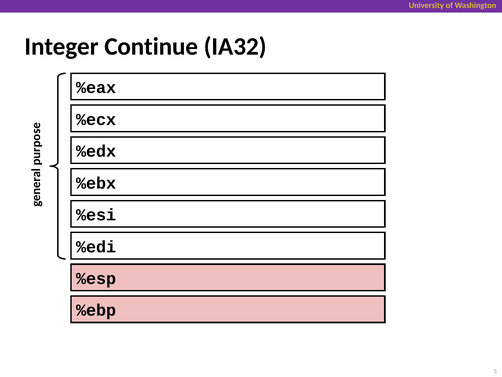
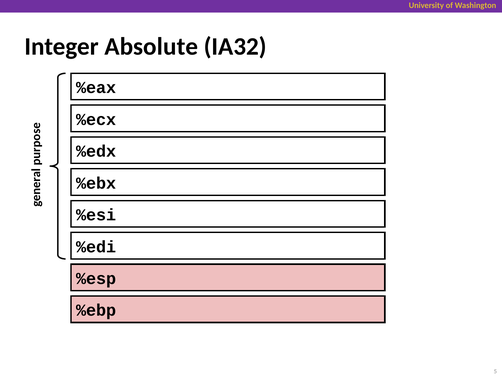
Continue: Continue -> Absolute (151, 47)
